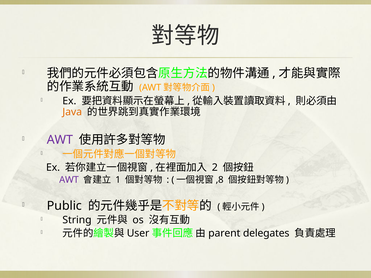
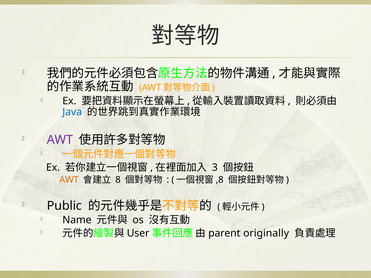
Java colour: orange -> blue (72, 112)
2: 2 -> 3 (215, 168)
AWT colour: purple -> orange (69, 180)
1: 1 -> 8 (118, 180)
String: String -> Name (77, 220)
delegates: delegates -> originally (266, 233)
